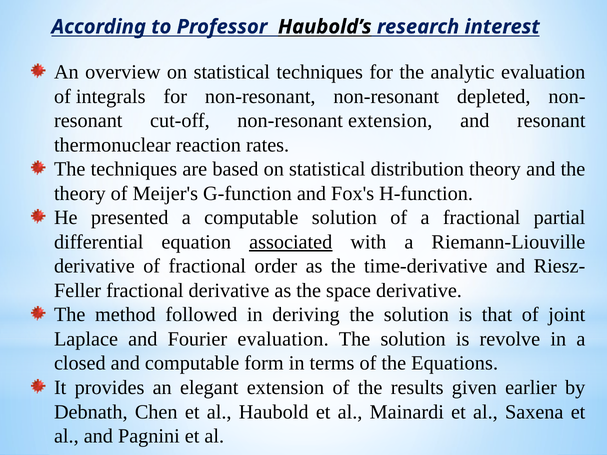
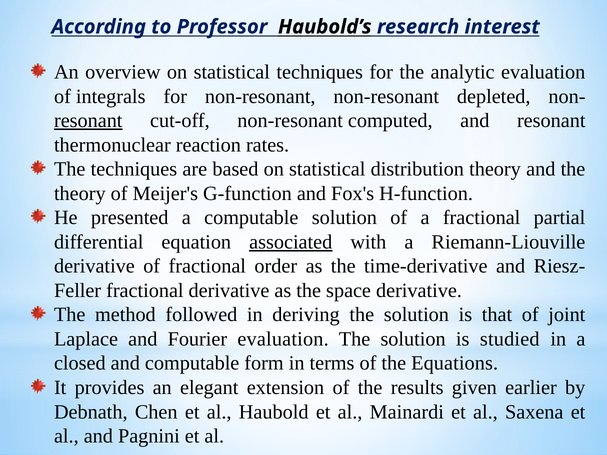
resonant underline: none -> present (88, 121)
non-resonant extension: extension -> computed (390, 121)
revolve: revolve -> studied (510, 339)
